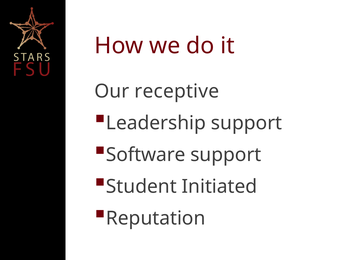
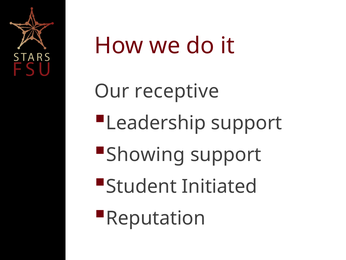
Software: Software -> Showing (146, 154)
